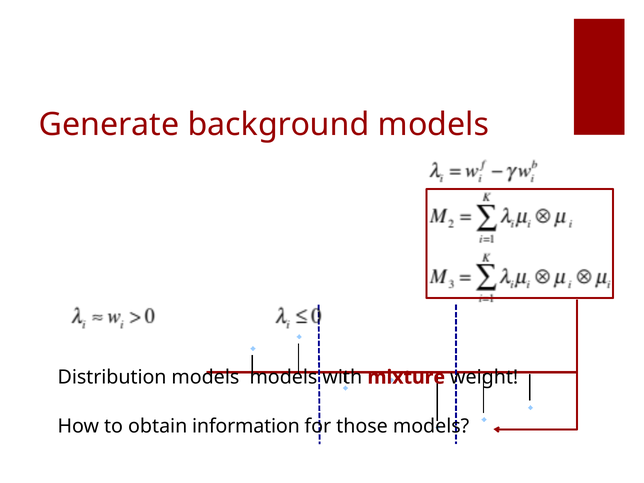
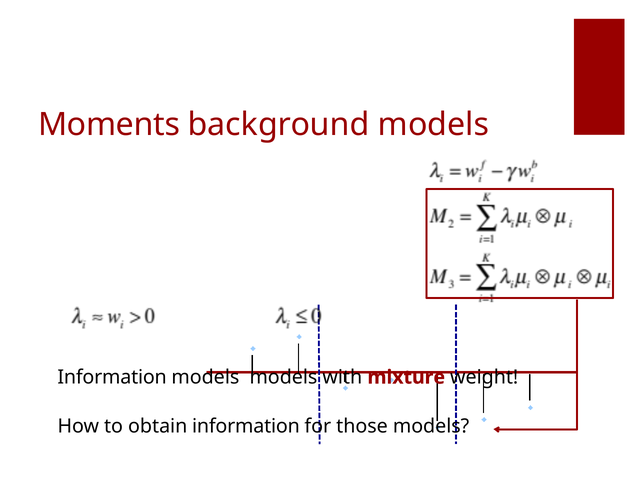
Generate: Generate -> Moments (109, 125)
Distribution: Distribution -> Information (112, 377)
